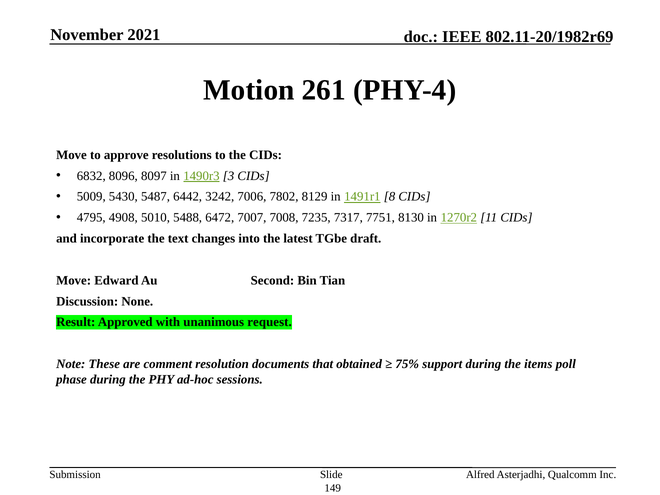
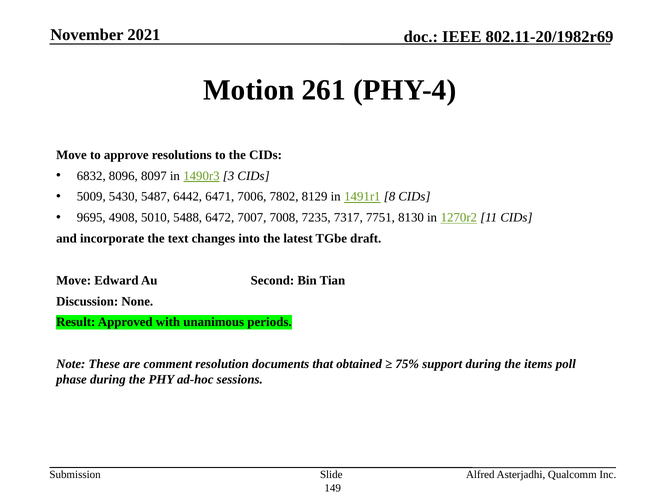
3242: 3242 -> 6471 (220, 197)
4795: 4795 -> 9695 (91, 218)
request: request -> periods (270, 322)
